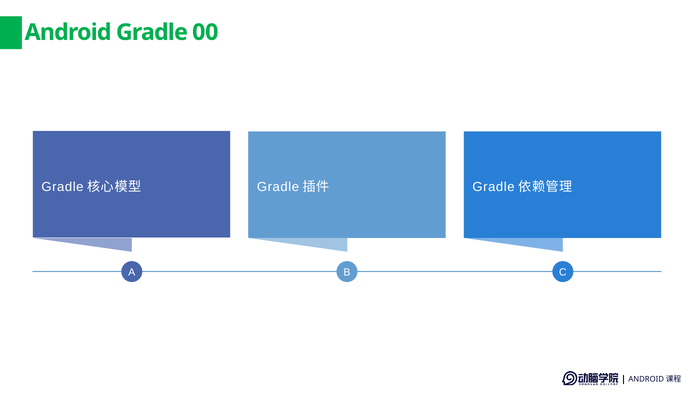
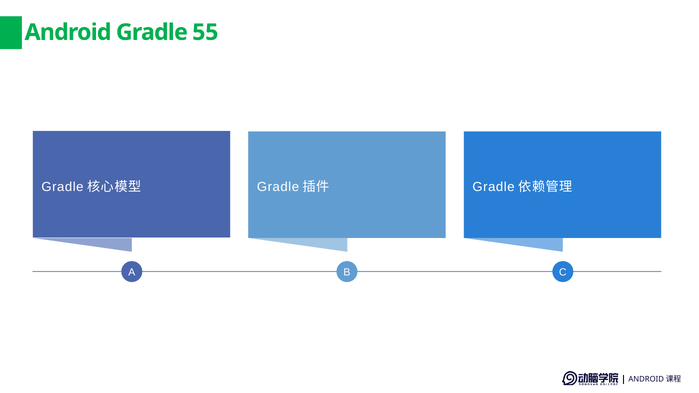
00: 00 -> 55 (205, 32)
